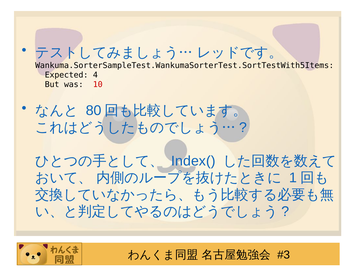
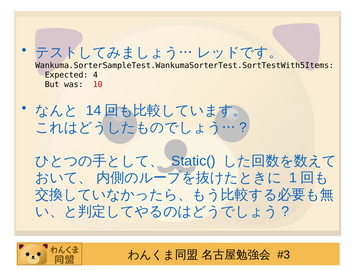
80: 80 -> 14 (94, 111)
Index(: Index( -> Static( (193, 161)
